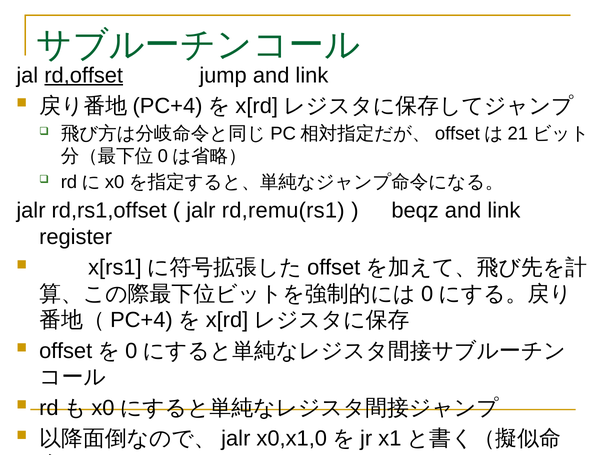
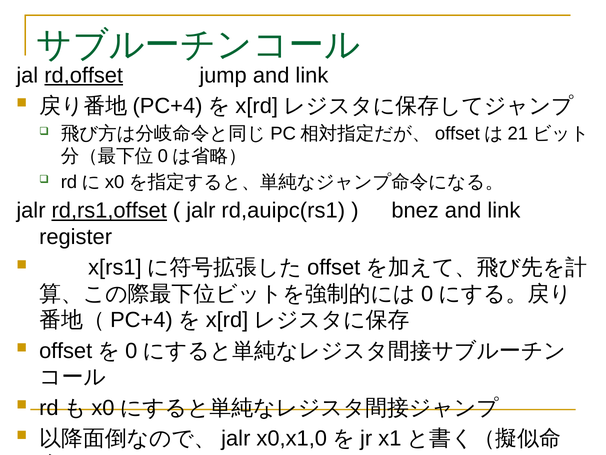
rd,rs1,offset underline: none -> present (109, 211)
rd,remu(rs1: rd,remu(rs1 -> rd,auipc(rs1 (283, 211)
beqz: beqz -> bnez (415, 211)
